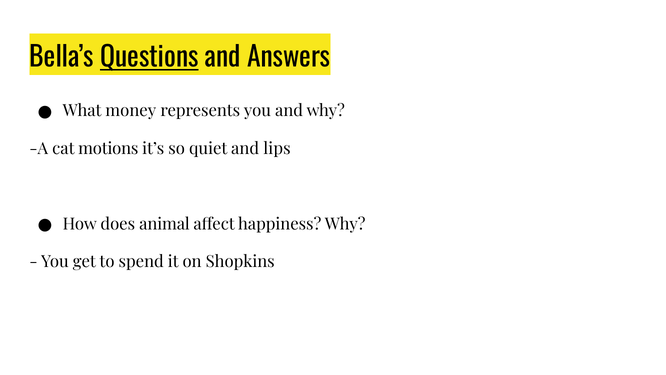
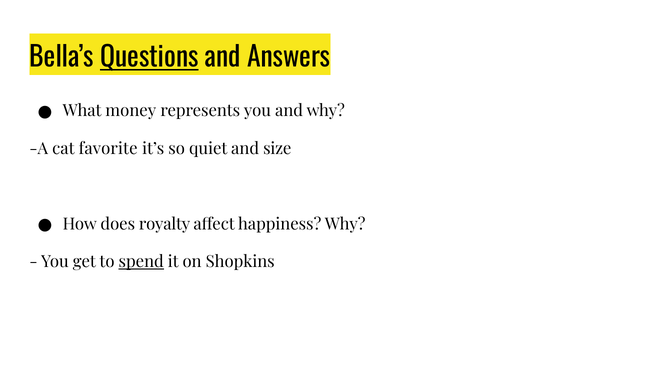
motions: motions -> favorite (108, 148)
lips: lips -> size (277, 148)
animal: animal -> royalty (165, 224)
spend underline: none -> present (141, 262)
